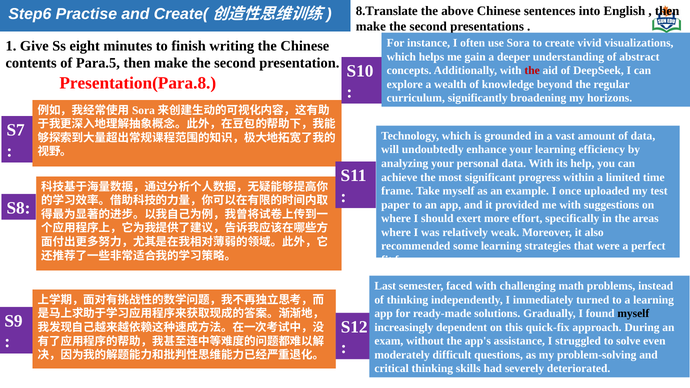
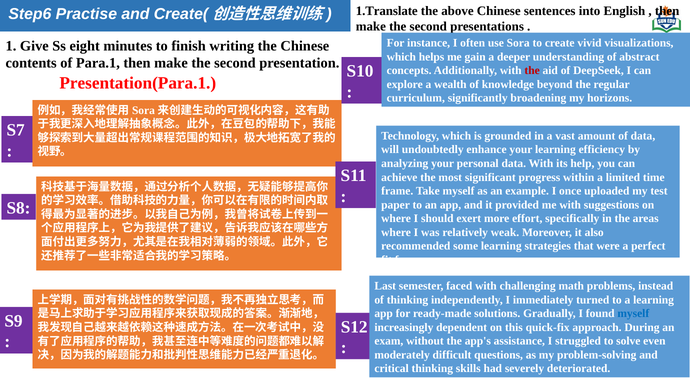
8.Translate: 8.Translate -> 1.Translate (387, 11)
Para.5: Para.5 -> Para.1 (98, 63)
Presentation(Para.8: Presentation(Para.8 -> Presentation(Para.1 (138, 83)
myself colour: black -> blue (633, 314)
